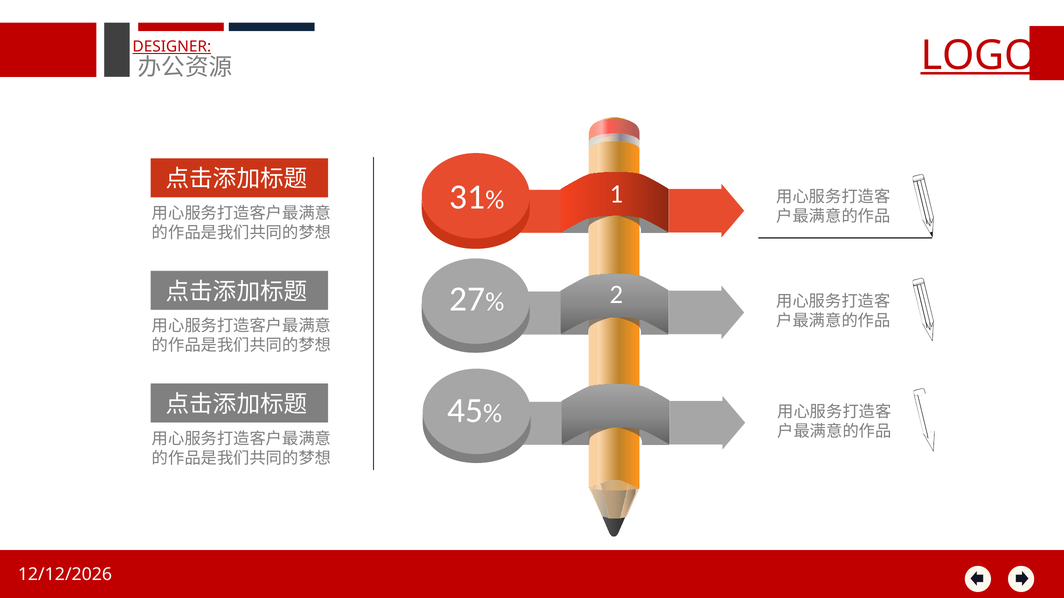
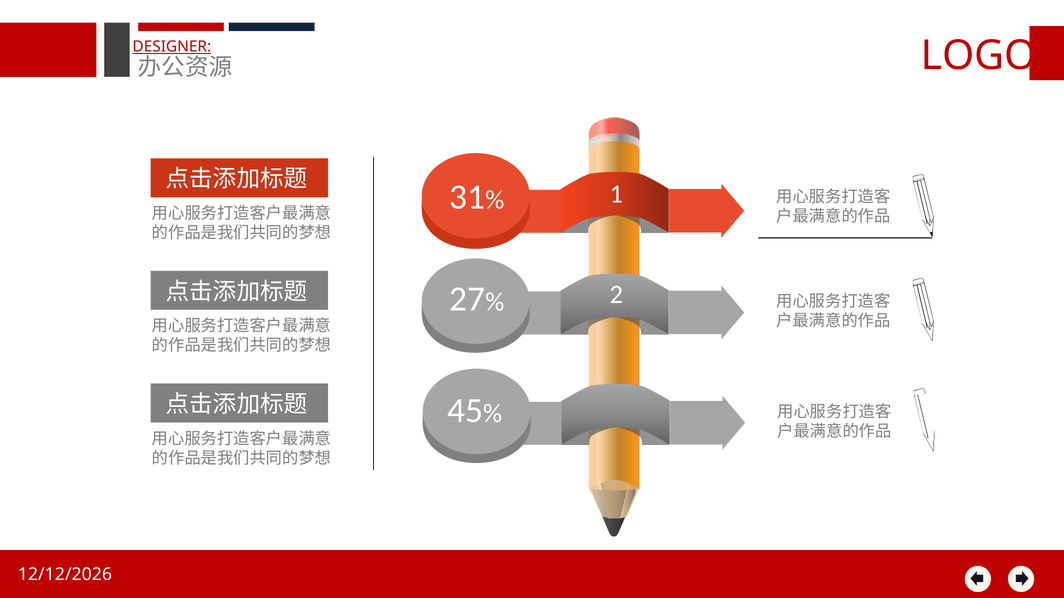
LOGO underline: present -> none (978, 56)
